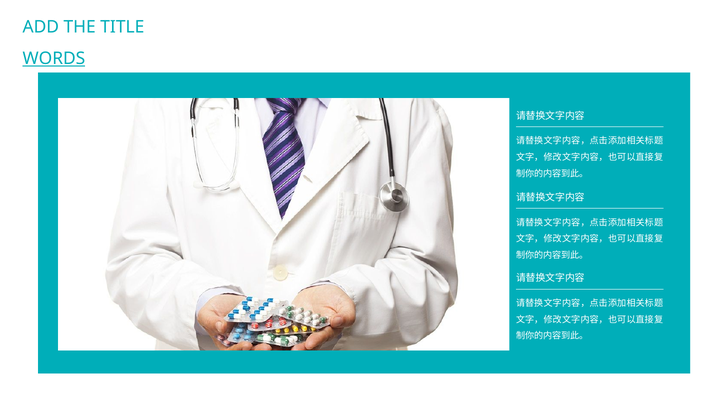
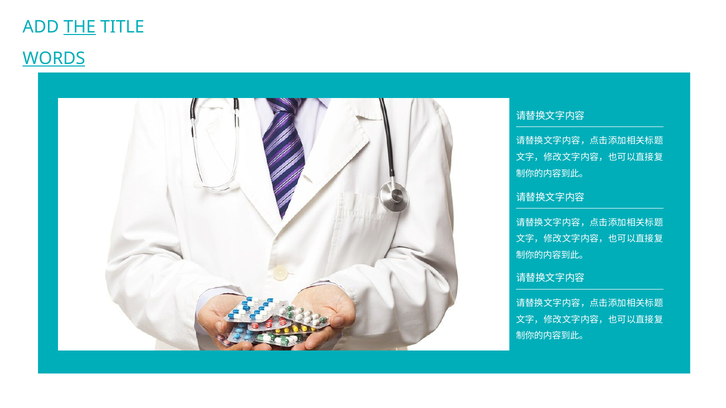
THE underline: none -> present (80, 27)
